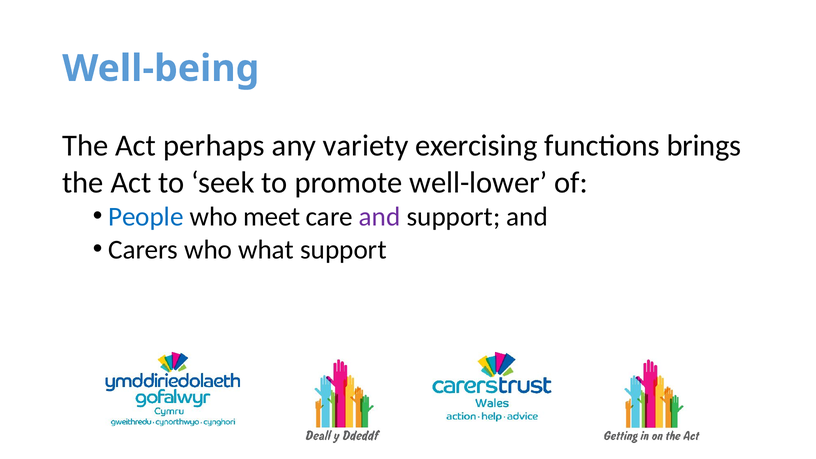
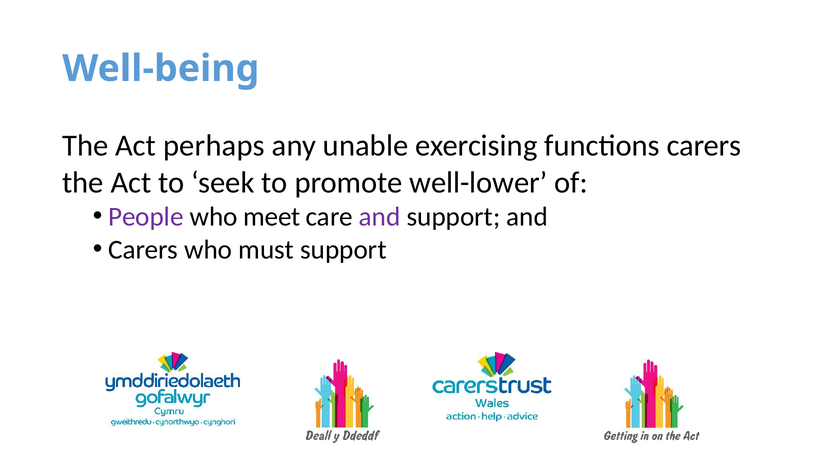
variety: variety -> unable (366, 146)
functions brings: brings -> carers (704, 146)
People colour: blue -> purple (146, 217)
what: what -> must (266, 250)
